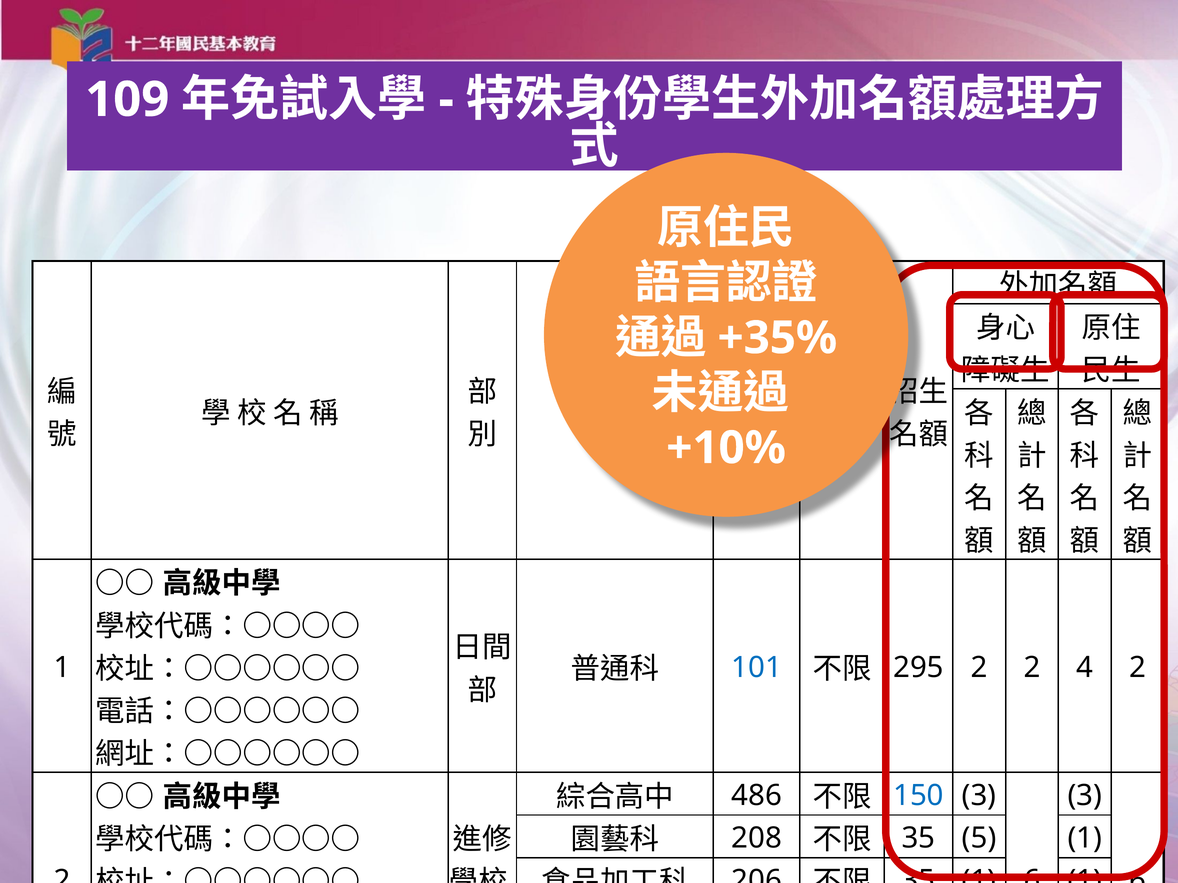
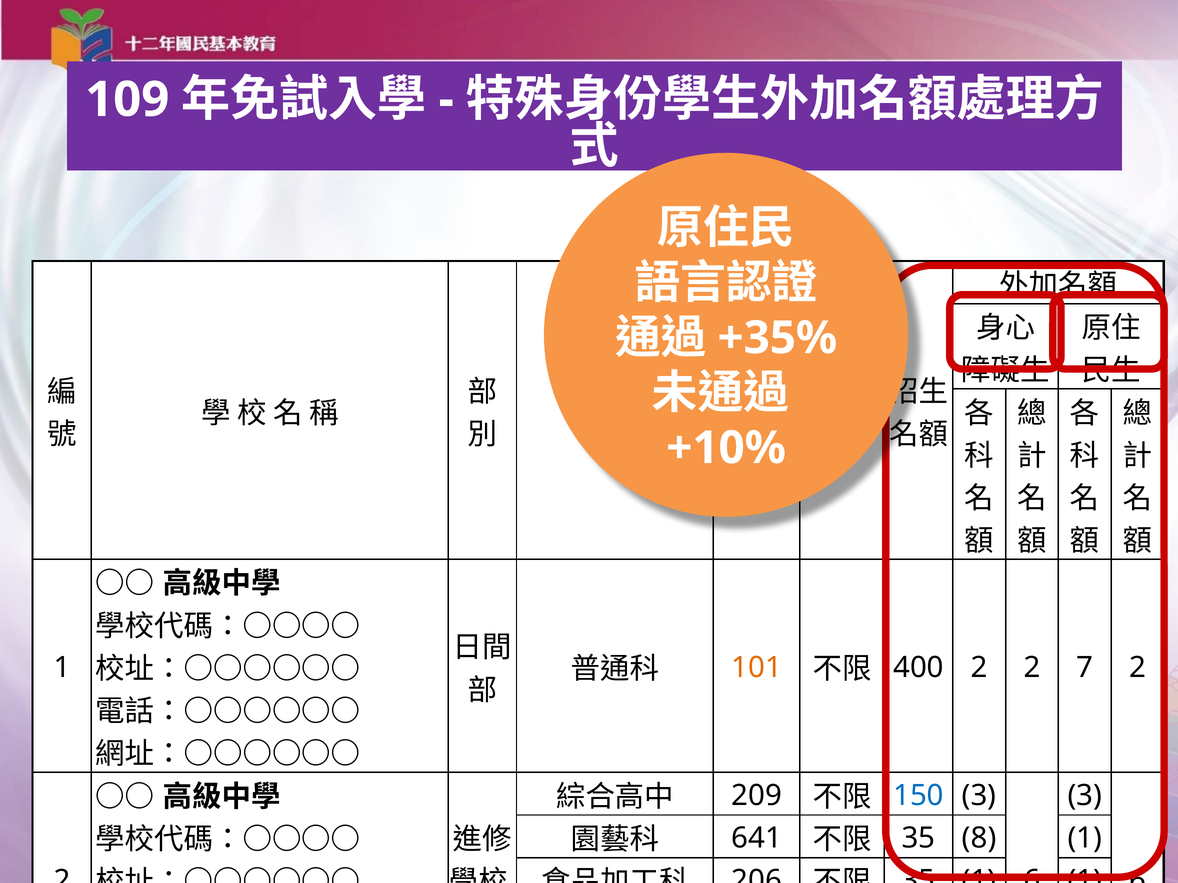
101 colour: blue -> orange (757, 668)
295: 295 -> 400 (919, 668)
4: 4 -> 7 (1085, 668)
486: 486 -> 209 (757, 796)
208: 208 -> 641 (757, 838)
5: 5 -> 8 (979, 838)
